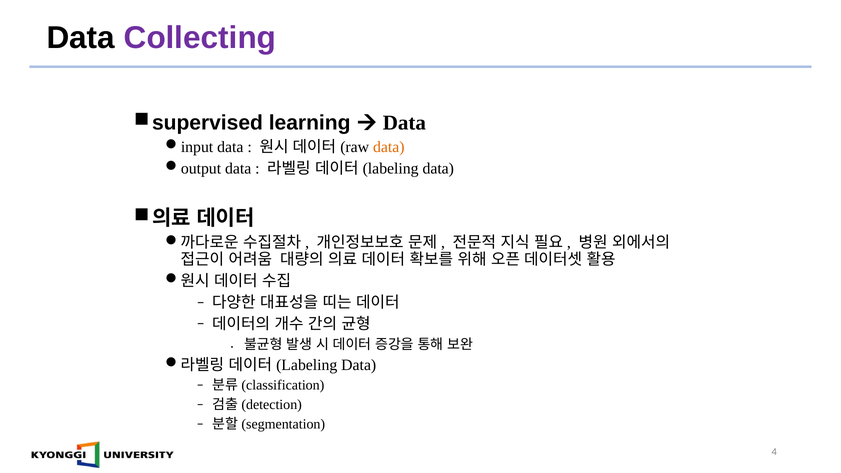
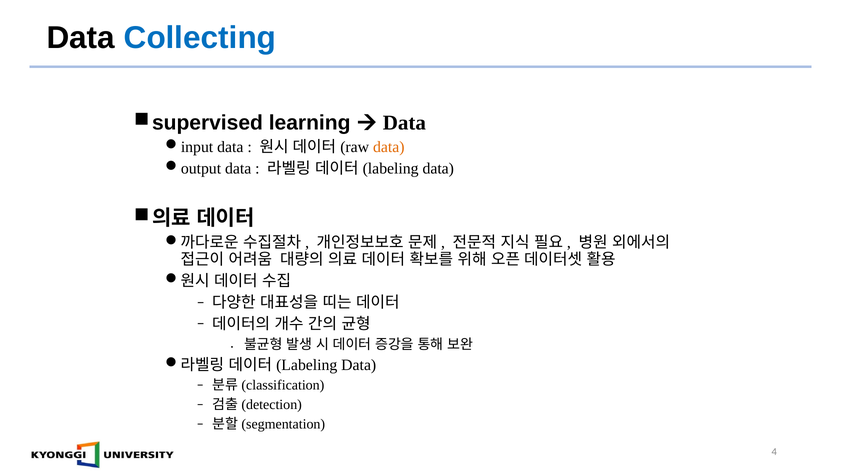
Collecting colour: purple -> blue (200, 38)
